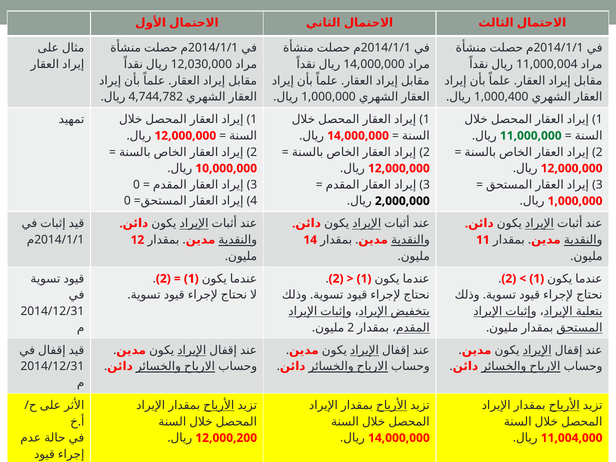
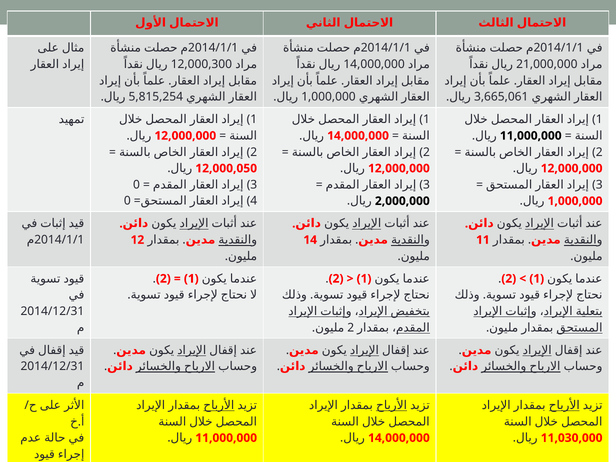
12,030,000: 12,030,000 -> 12,000,300 (201, 64)
11,000,004: 11,000,004 -> 21,000,000 (547, 64)
4,744,782: 4,744,782 -> 5,815,254 (156, 97)
1,000,400: 1,000,400 -> 3,665,061 (501, 97)
11,000,000 colour: green -> black (531, 136)
10,000,000: 10,000,000 -> 12,000,050 (226, 168)
12,000,200: 12,000,200 -> 11,000,000 (226, 438)
11,004,000: 11,004,000 -> 11,030,000 (572, 438)
